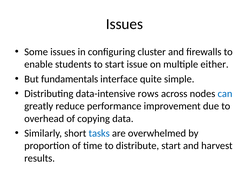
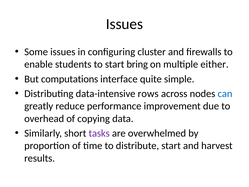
issue: issue -> bring (137, 64)
fundamentals: fundamentals -> computations (70, 79)
tasks colour: blue -> purple (99, 133)
